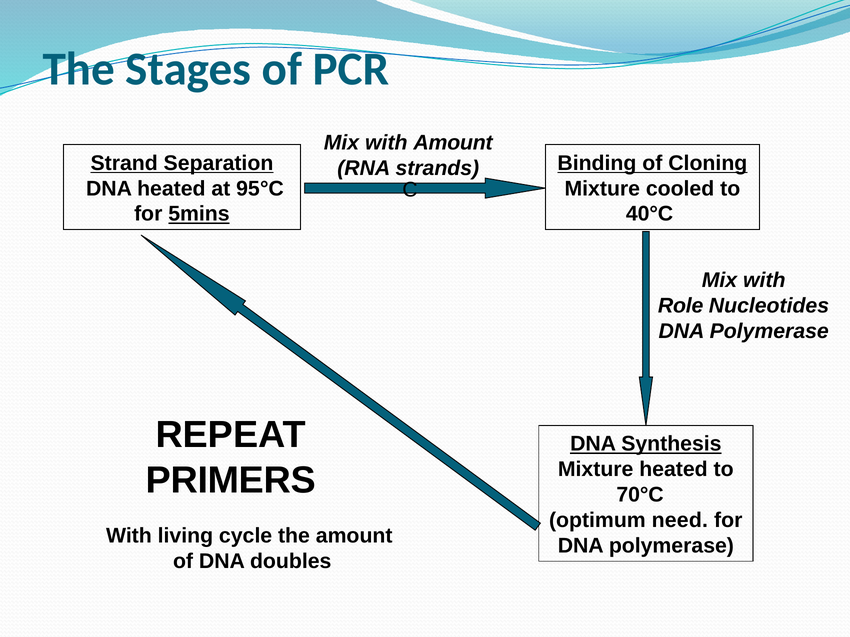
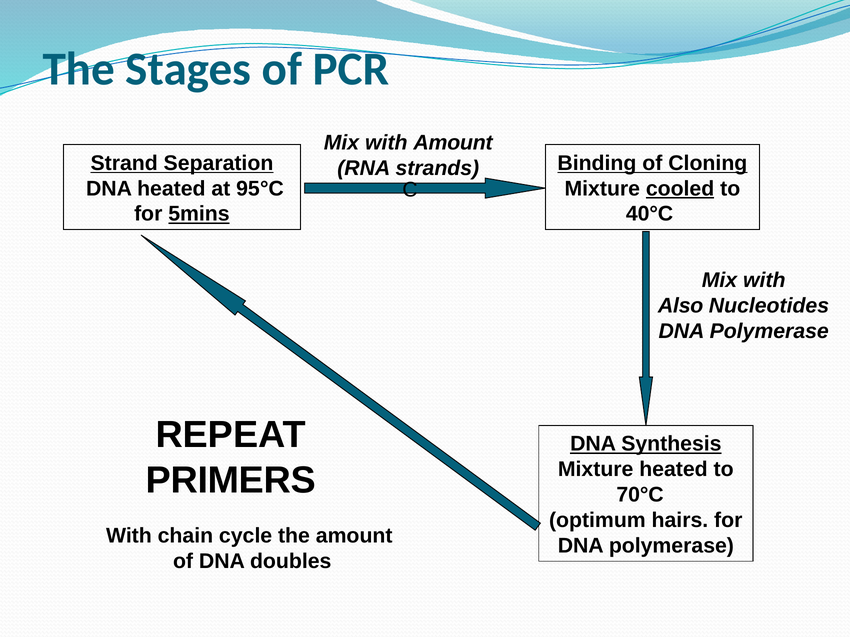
cooled underline: none -> present (680, 189)
Role: Role -> Also (681, 306)
need: need -> hairs (680, 521)
living: living -> chain (185, 536)
